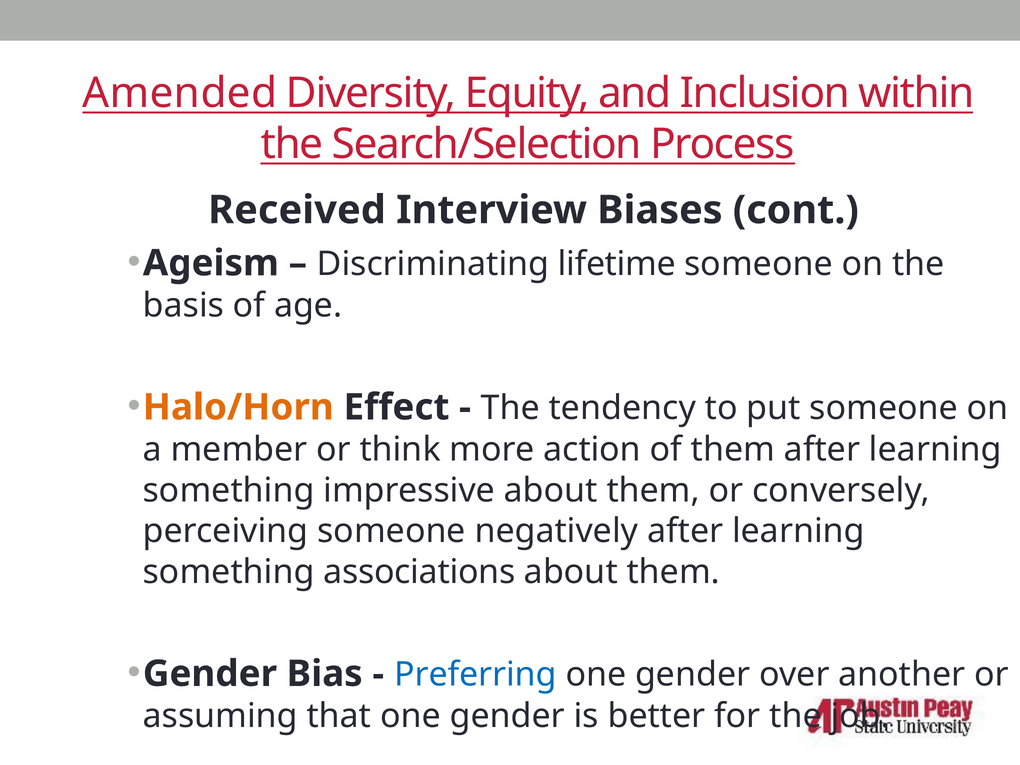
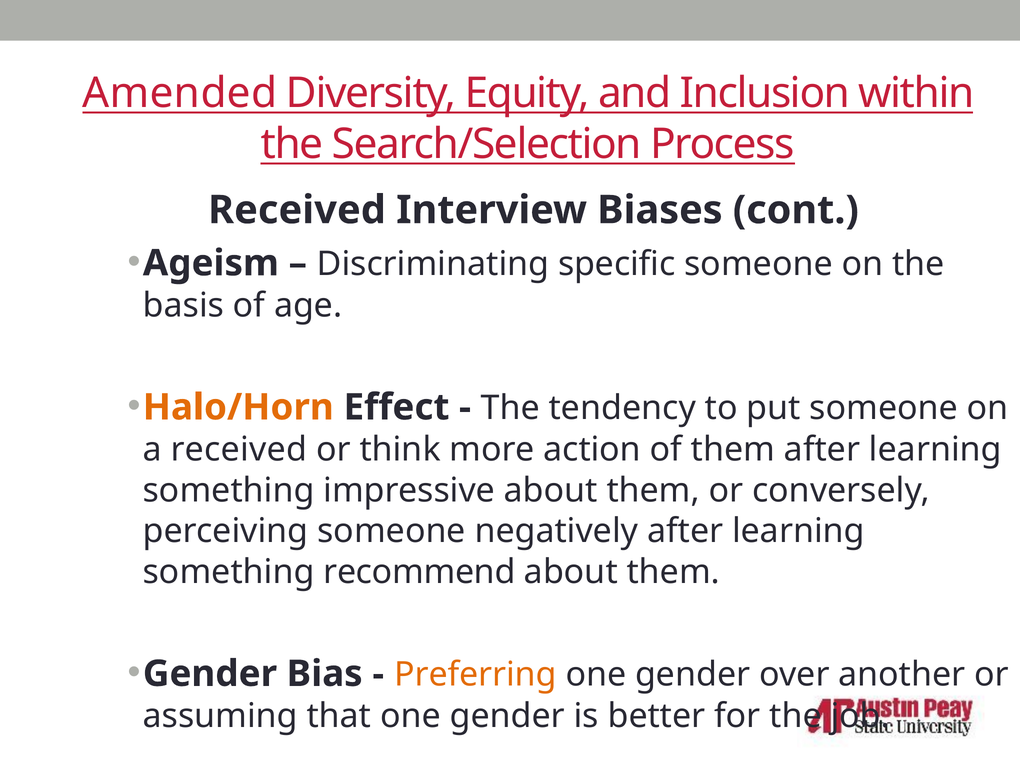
lifetime: lifetime -> specific (617, 264)
a member: member -> received (239, 450)
associations: associations -> recommend (419, 572)
Preferring colour: blue -> orange (475, 675)
